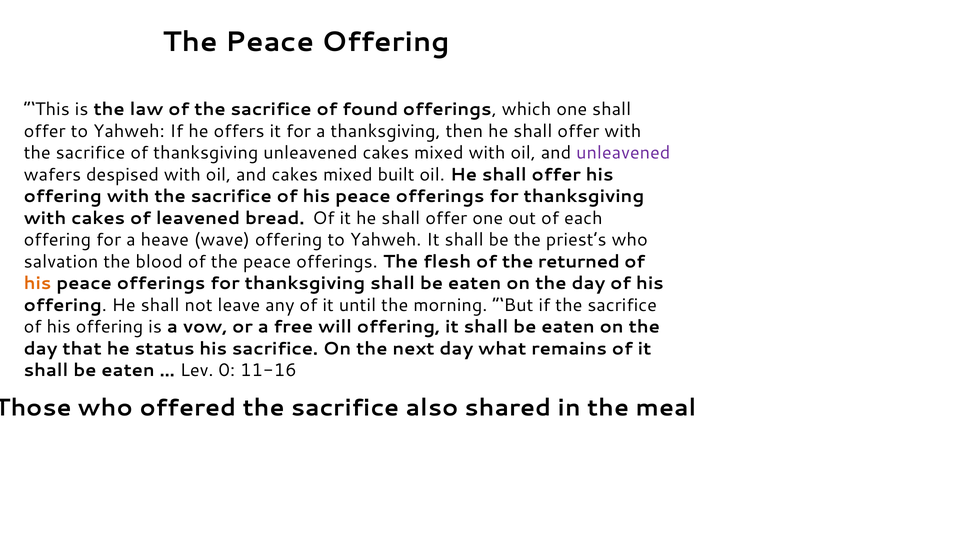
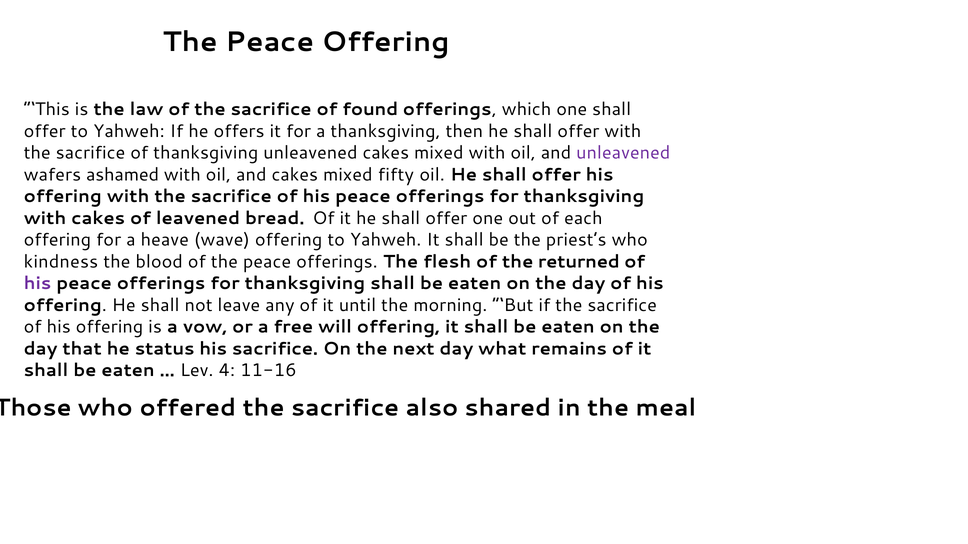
despised: despised -> ashamed (123, 175)
built: built -> fifty (396, 175)
salvation: salvation -> kindness (61, 262)
his colour: orange -> purple (37, 284)
0: 0 -> 4 (227, 371)
